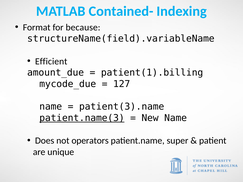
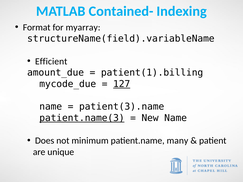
because: because -> myarray (83, 27)
127 underline: none -> present (122, 84)
operators: operators -> minimum (90, 141)
super: super -> many (177, 141)
